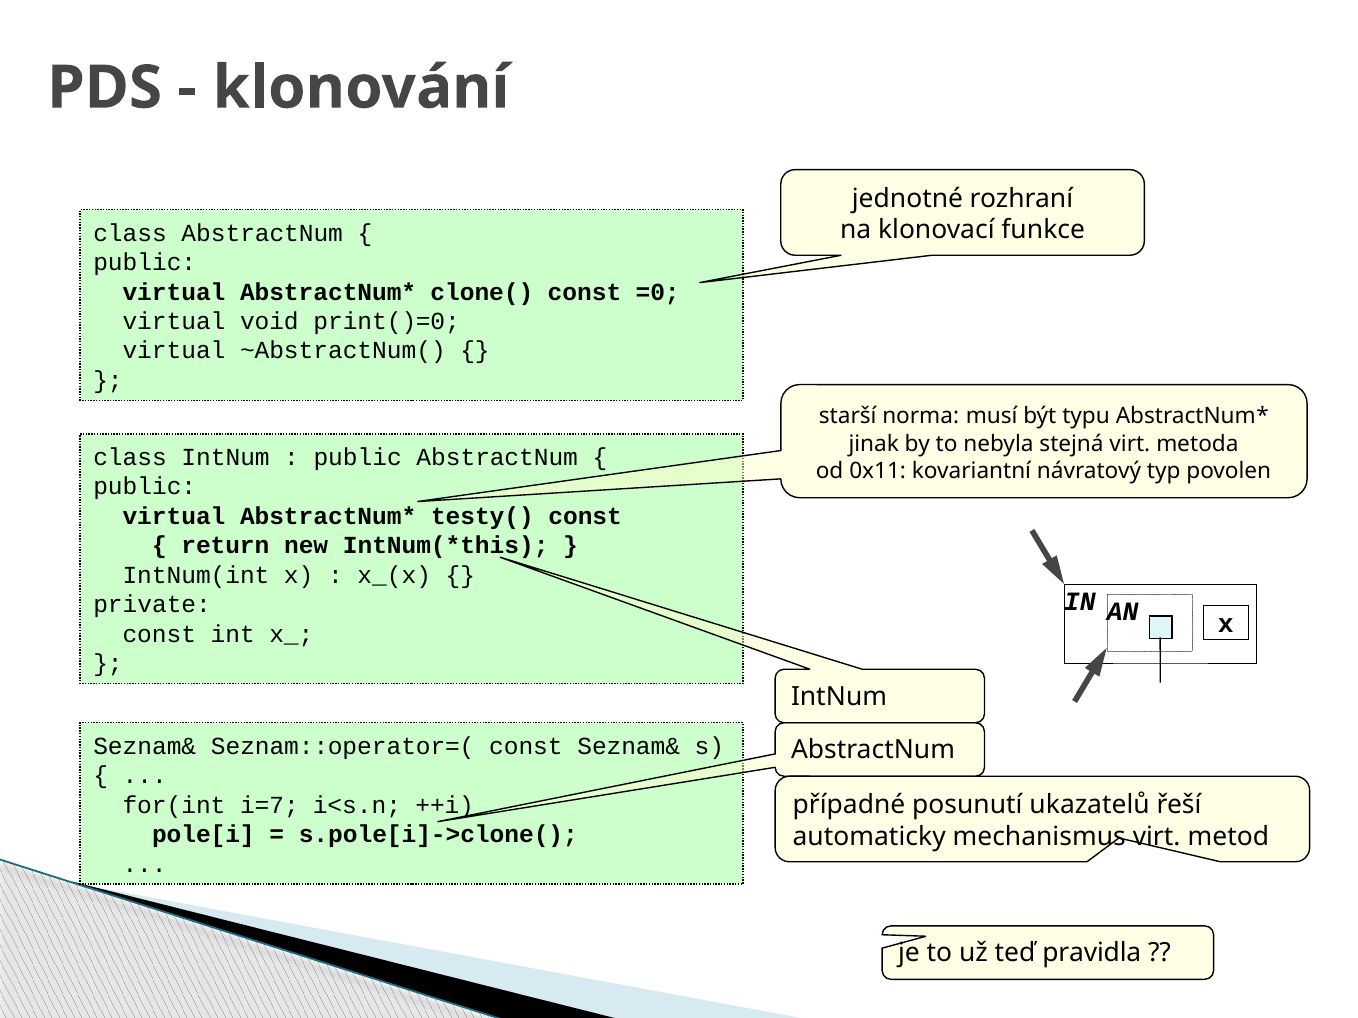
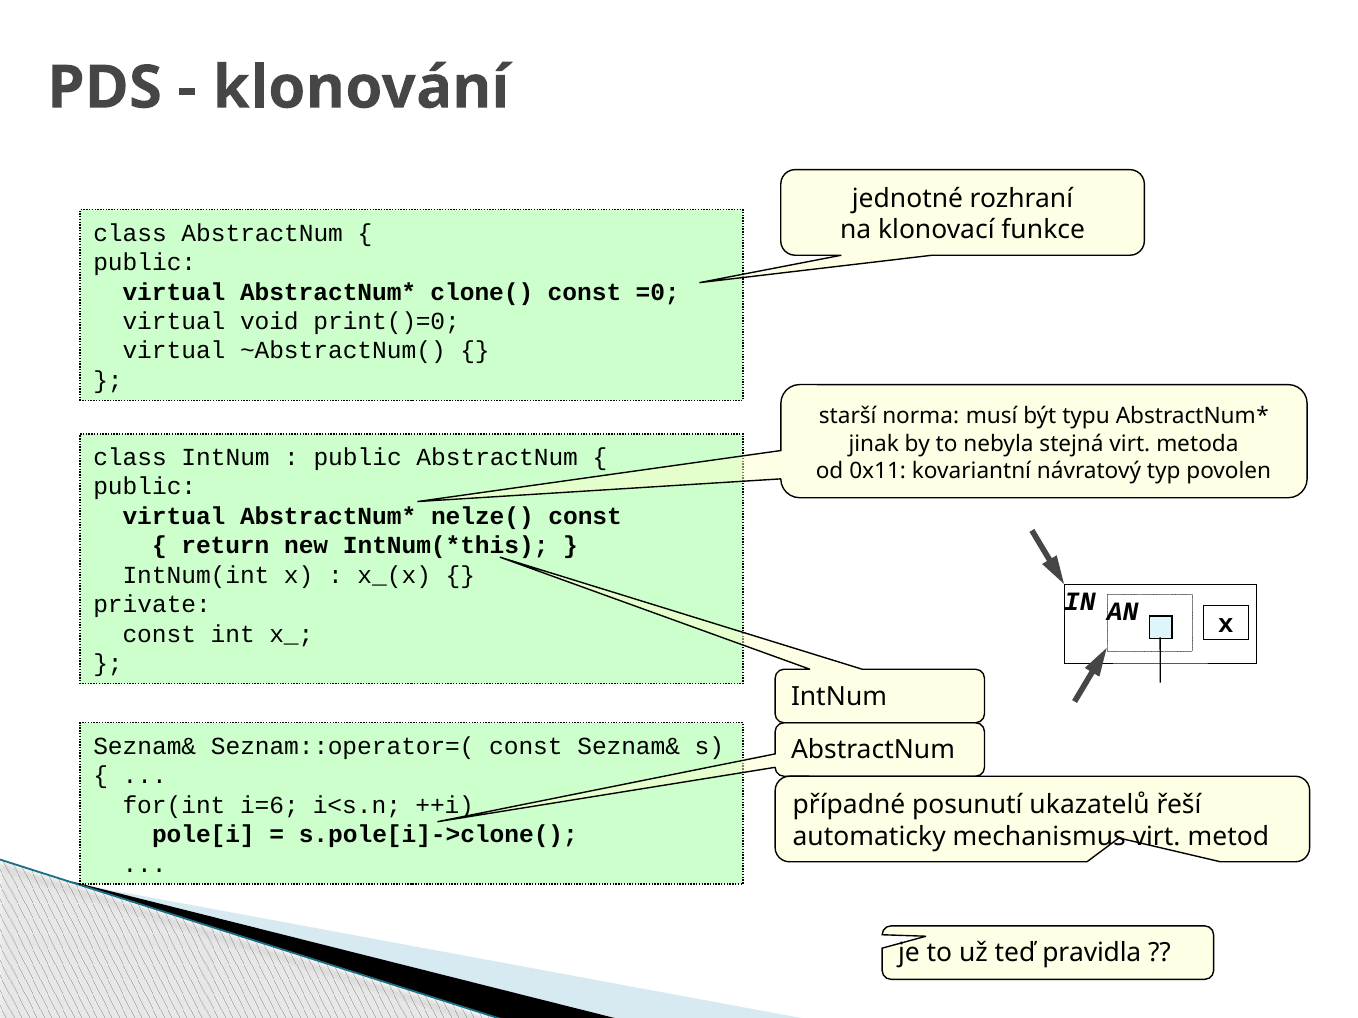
testy(: testy( -> nelze( (482, 517)
i=7: i=7 -> i=6 (269, 805)
